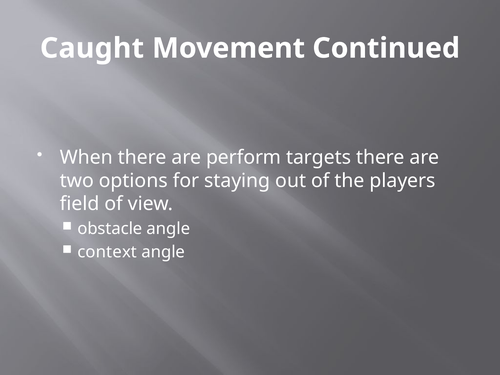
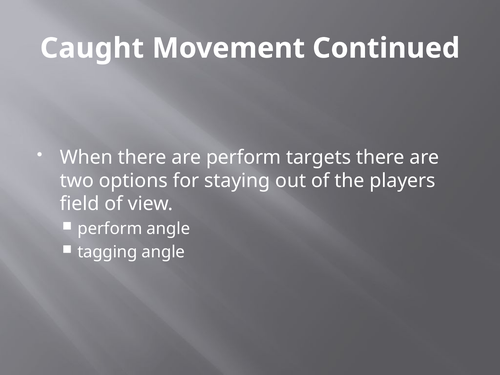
obstacle: obstacle -> perform (110, 229)
context: context -> tagging (107, 252)
